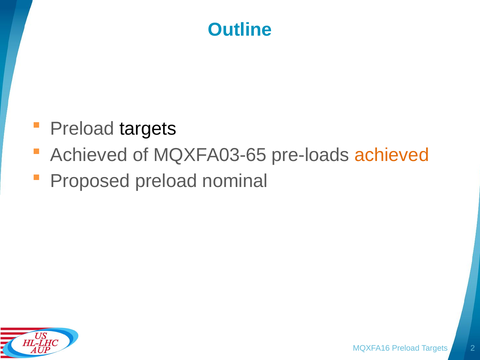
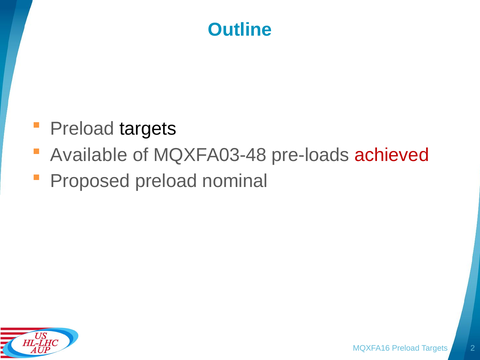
Achieved: Achieved -> Available (89, 155)
MQXFA03-65: MQXFA03-65 -> MQXFA03-48 (210, 155)
achieved colour: orange -> red (392, 155)
